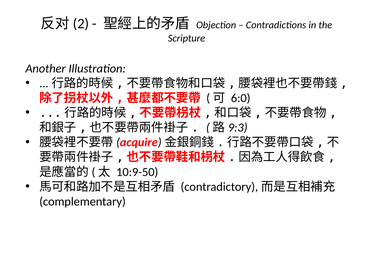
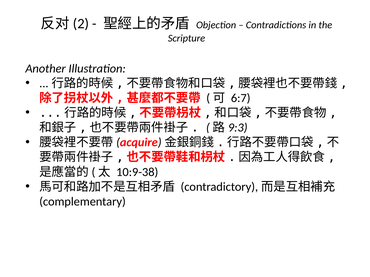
6:0: 6:0 -> 6:7 (241, 98)
10:9-50: 10:9-50 -> 10:9-38 (137, 172)
